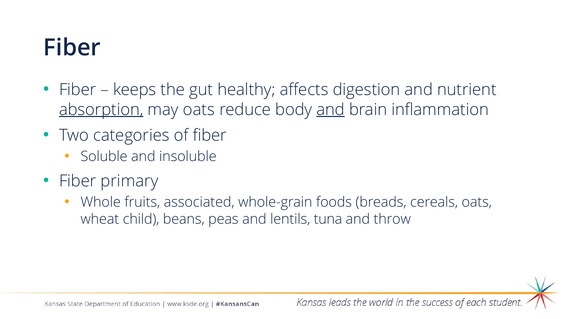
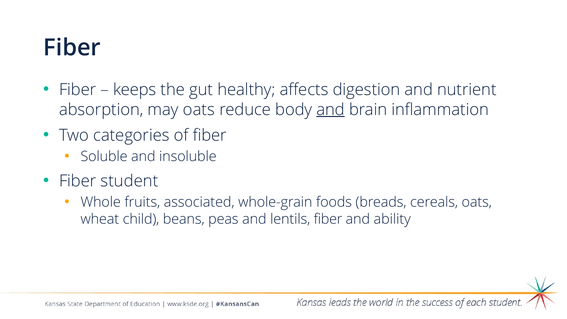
absorption underline: present -> none (101, 110)
primary: primary -> student (129, 181)
lentils tuna: tuna -> fiber (328, 219)
throw: throw -> ability (392, 219)
